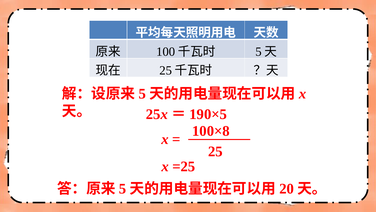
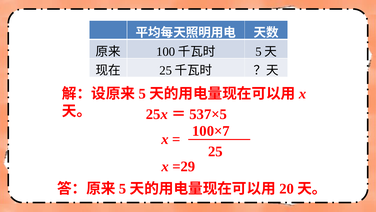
190×5: 190×5 -> 537×5 (208, 114)
100×8: 100×8 -> 100×7 (211, 131)
=25: =25 -> =29 (184, 166)
